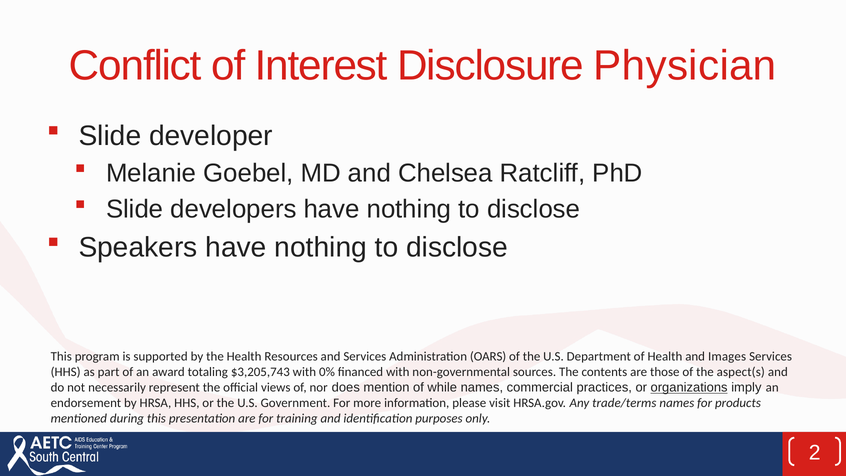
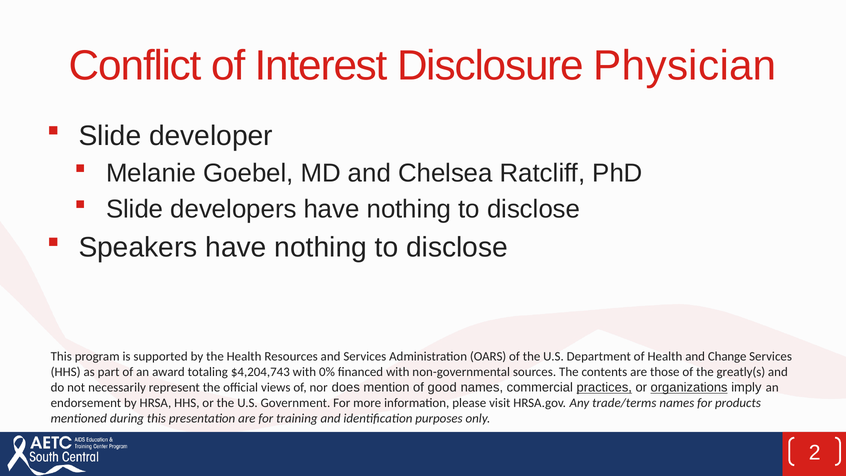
Images: Images -> Change (727, 357)
$3,205,743: $3,205,743 -> $4,204,743 (260, 372)
aspect(s: aspect(s -> greatly(s (741, 372)
while: while -> good (442, 388)
practices underline: none -> present (604, 388)
